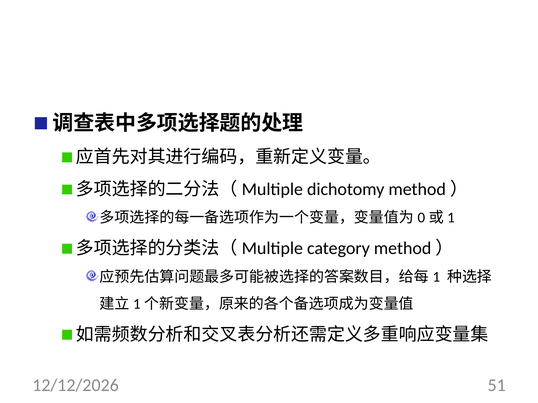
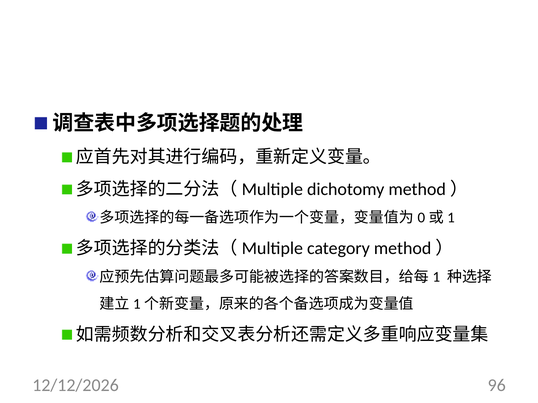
51: 51 -> 96 (497, 386)
